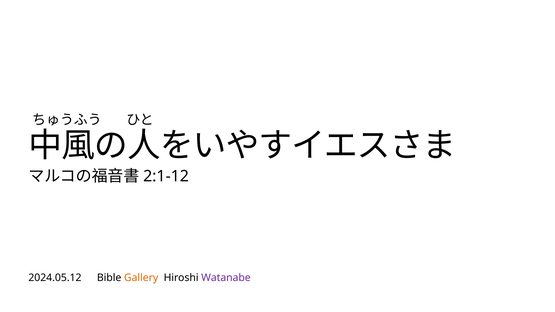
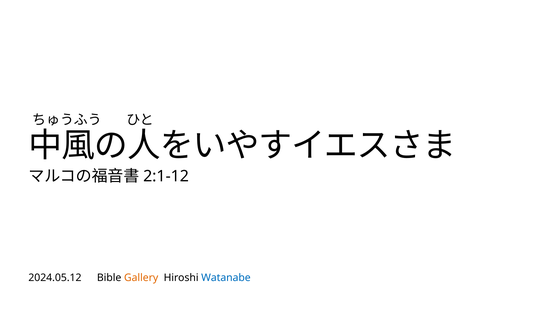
Watanabe colour: purple -> blue (226, 278)
